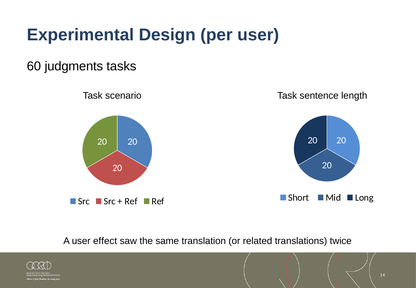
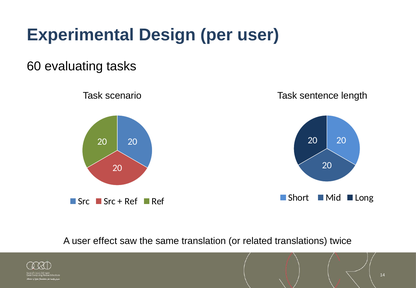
judgments: judgments -> evaluating (74, 66)
